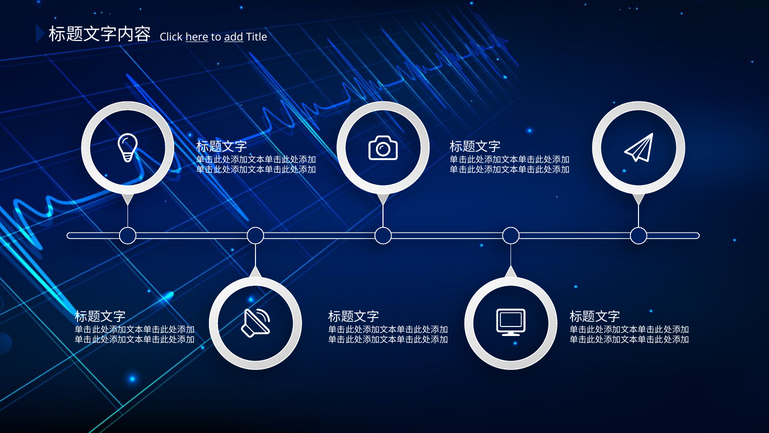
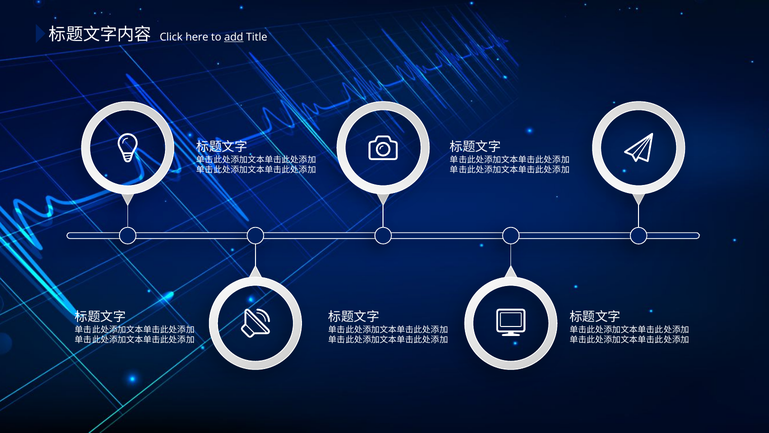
here underline: present -> none (197, 37)
